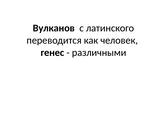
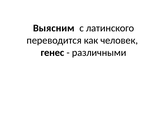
Вулканов: Вулканов -> Выясним (54, 28)
